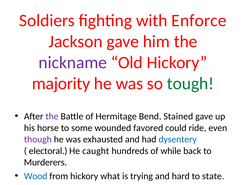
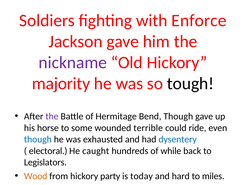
tough colour: green -> black (190, 83)
Bend Stained: Stained -> Though (178, 116)
favored: favored -> terrible (148, 127)
though colour: purple -> blue (38, 139)
Murderers: Murderers -> Legislators (45, 162)
Wood colour: blue -> orange (36, 176)
what: what -> party (110, 176)
trying: trying -> today (142, 176)
state: state -> miles (213, 176)
